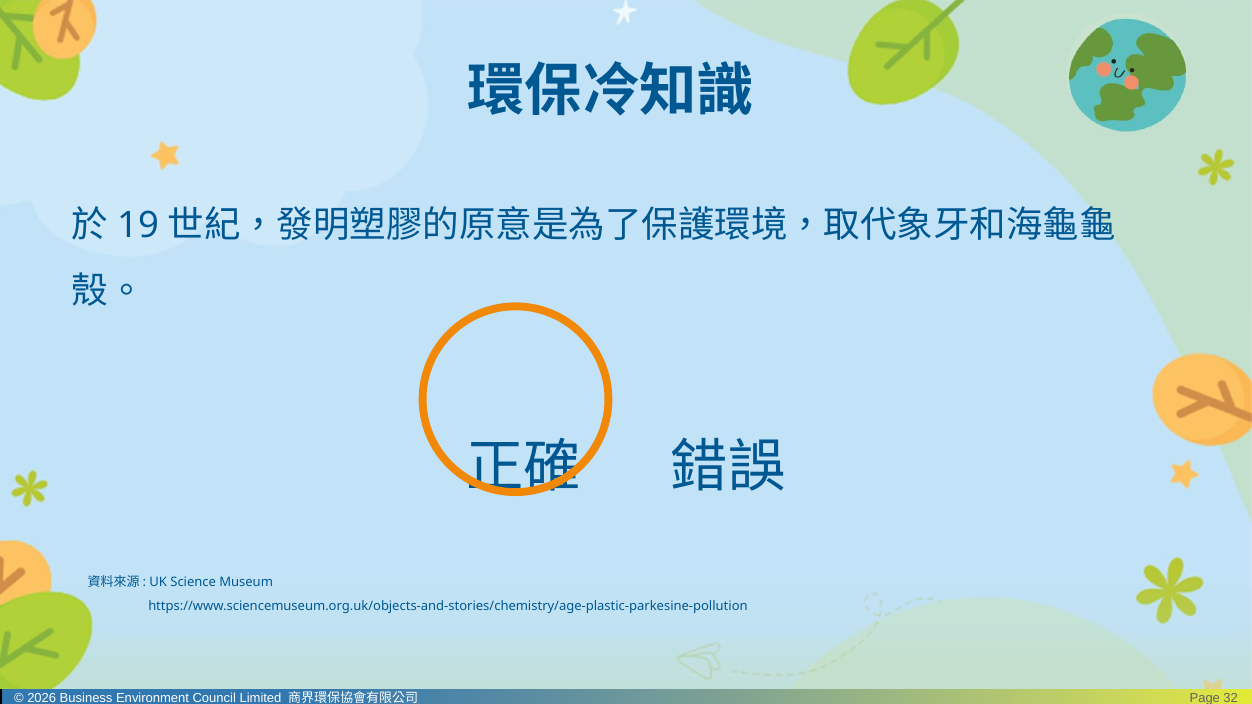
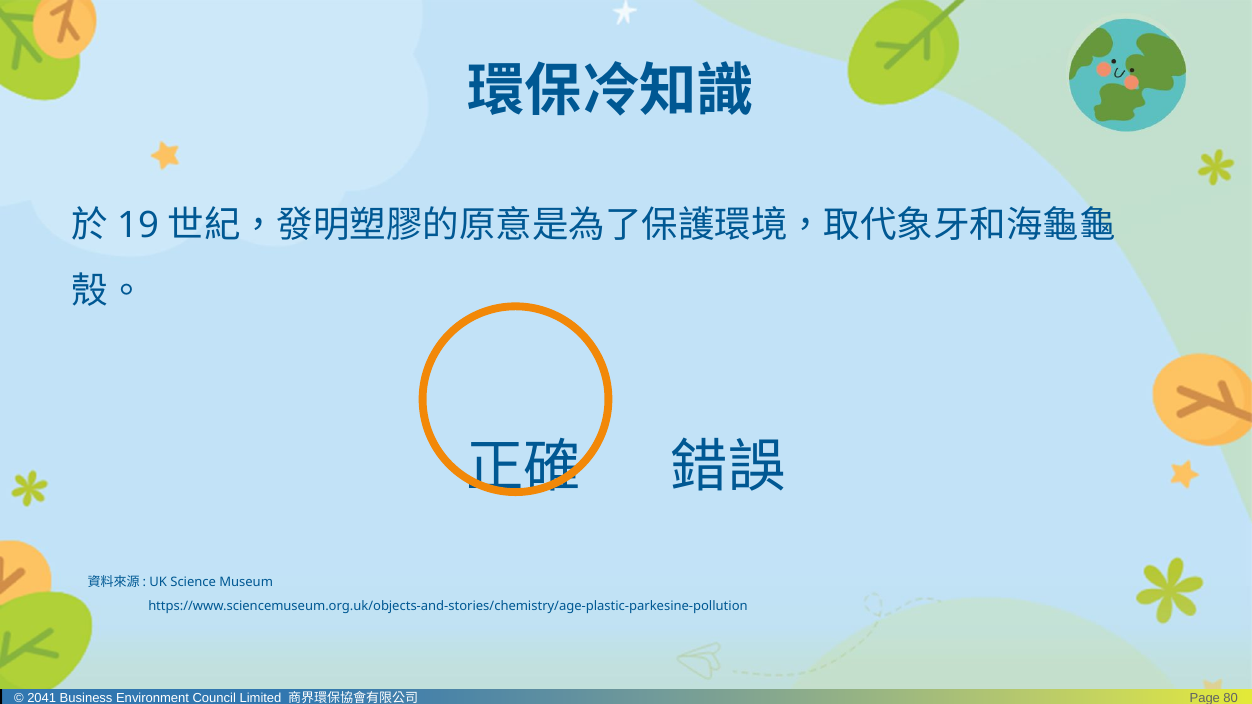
2026: 2026 -> 2041 (42, 698)
32: 32 -> 80 (1231, 698)
